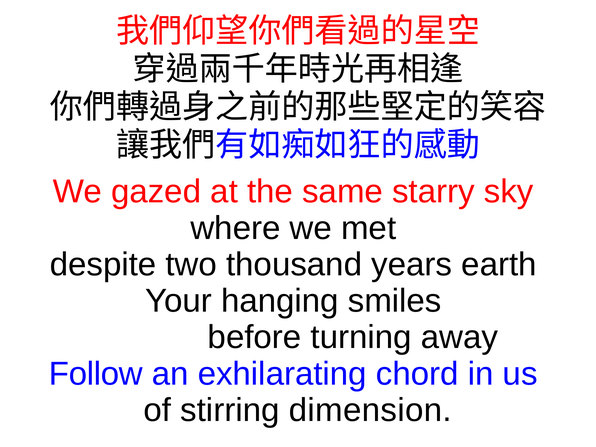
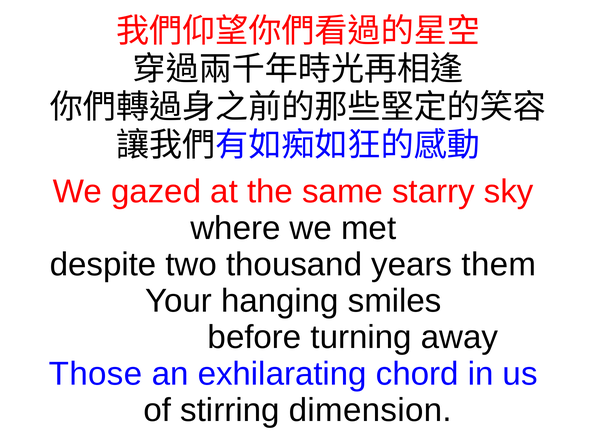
earth: earth -> them (499, 265)
Follow: Follow -> Those (96, 374)
